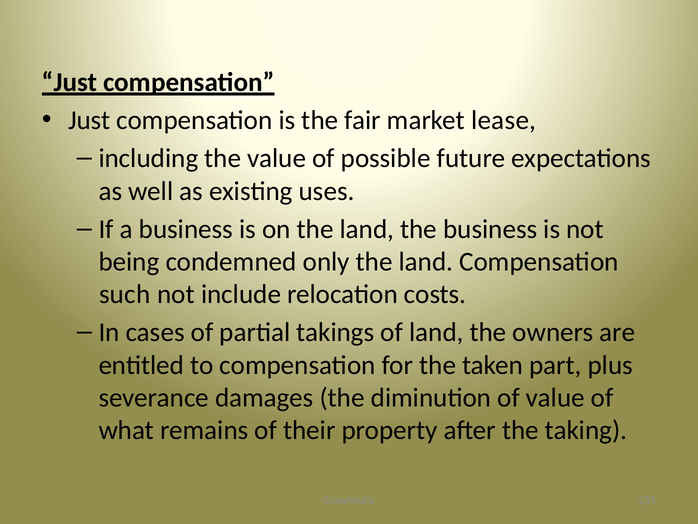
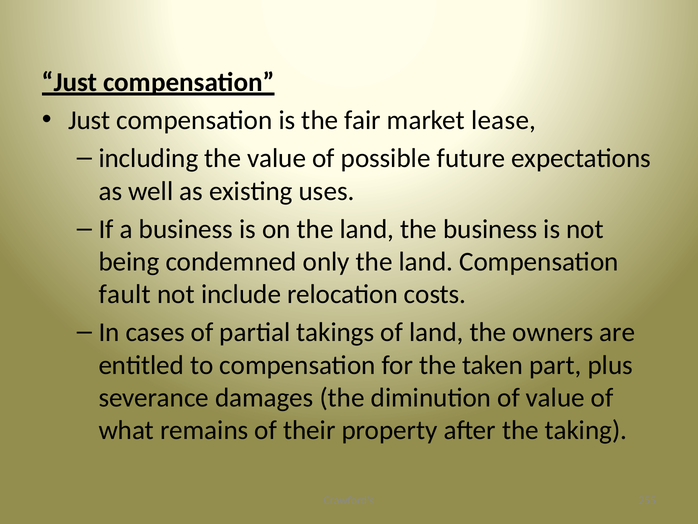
such: such -> fault (125, 294)
